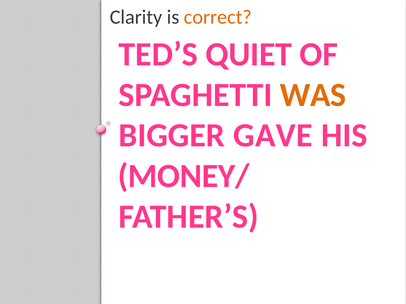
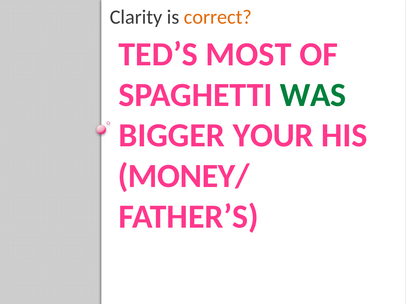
QUIET: QUIET -> MOST (249, 54)
WAS colour: orange -> green (313, 95)
GAVE: GAVE -> YOUR (273, 136)
